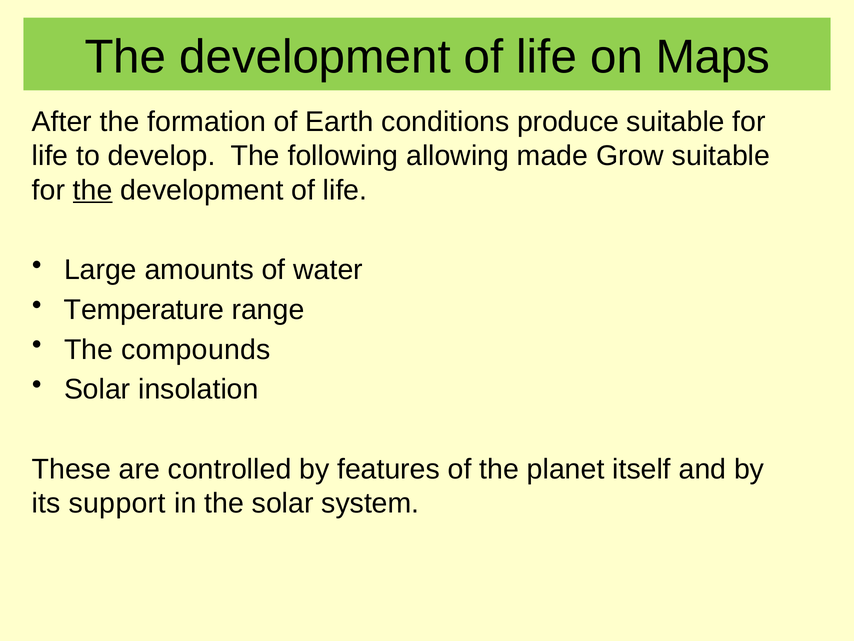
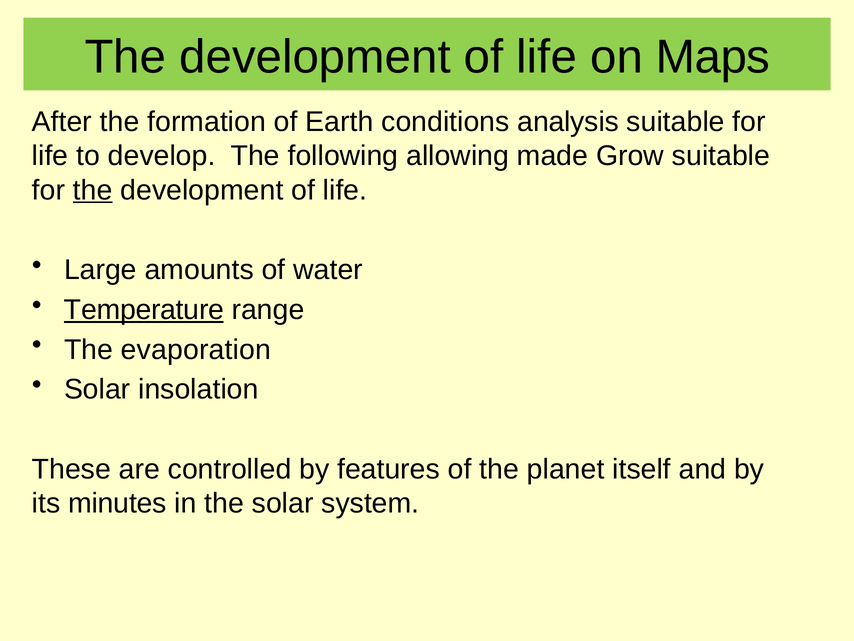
produce: produce -> analysis (568, 122)
Temperature underline: none -> present (144, 310)
compounds: compounds -> evaporation (196, 349)
support: support -> minutes (117, 503)
